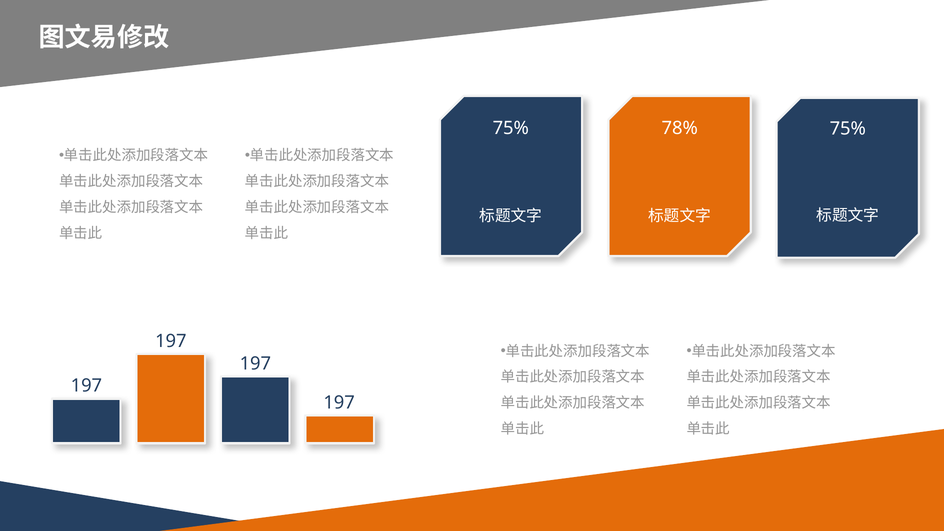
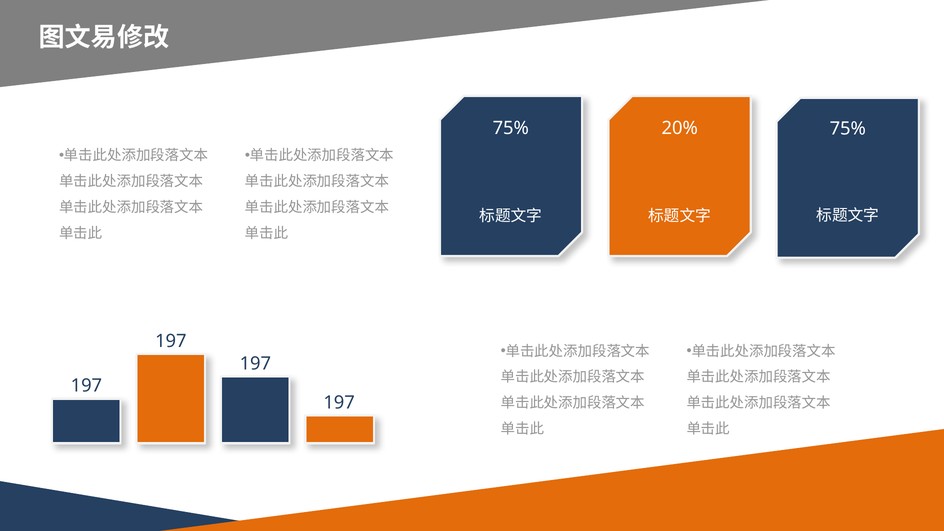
78%: 78% -> 20% (680, 128)
